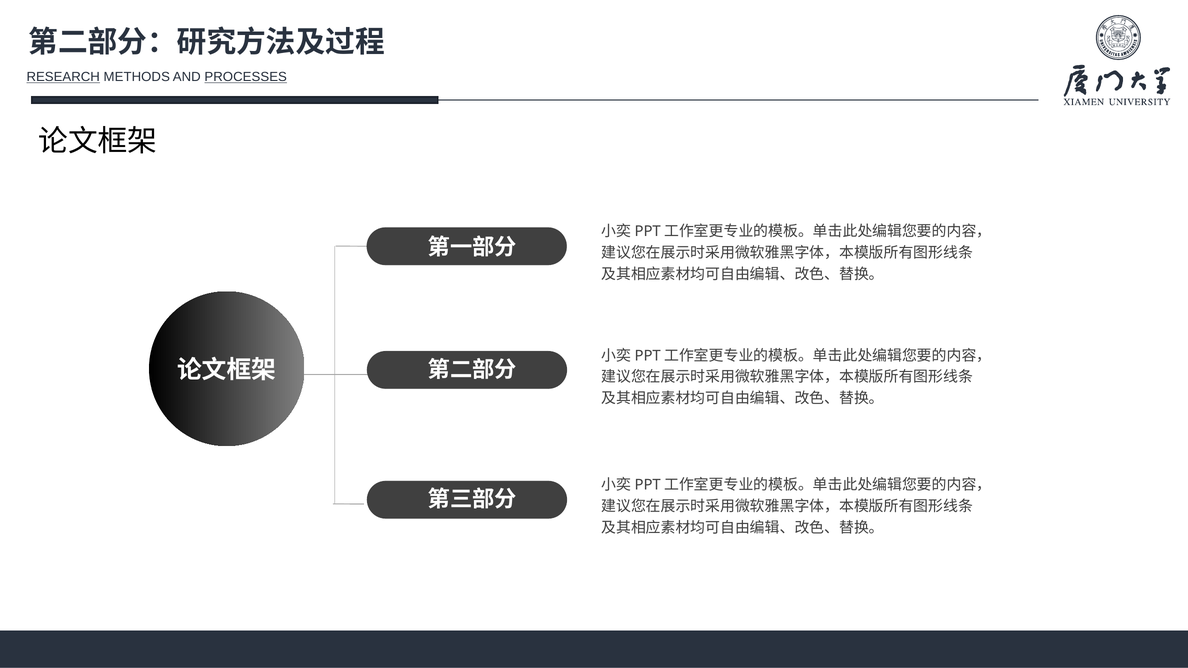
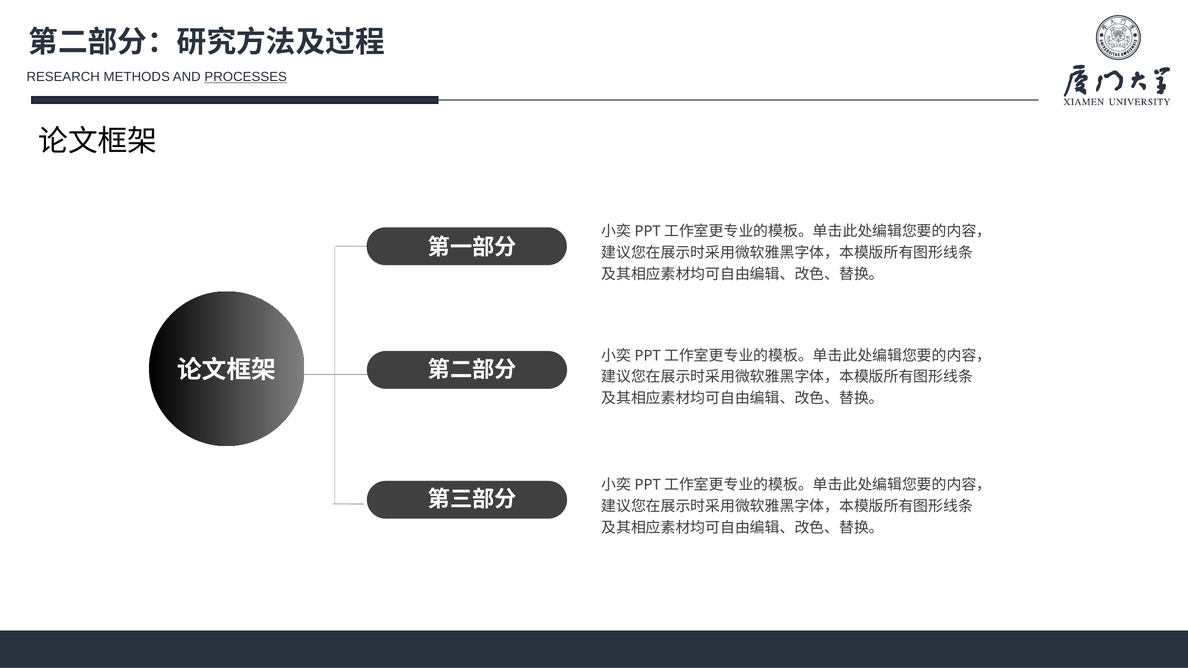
RESEARCH underline: present -> none (63, 77)
